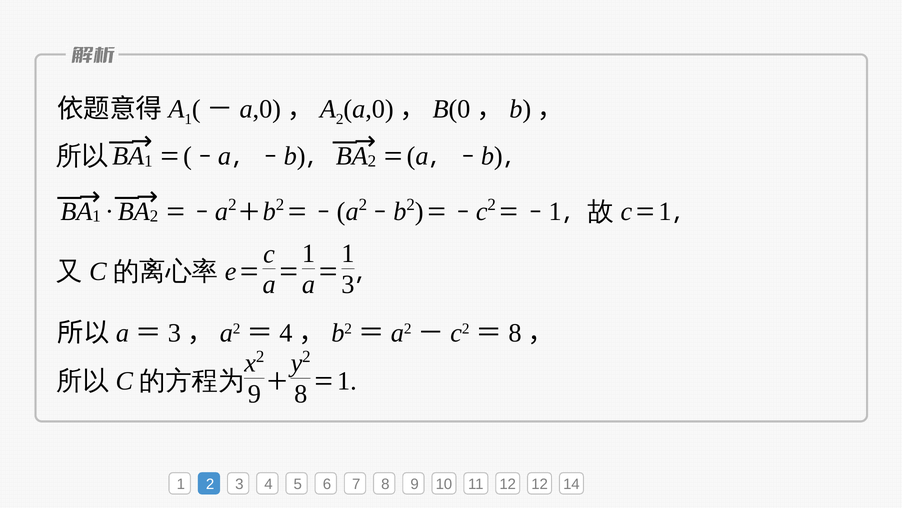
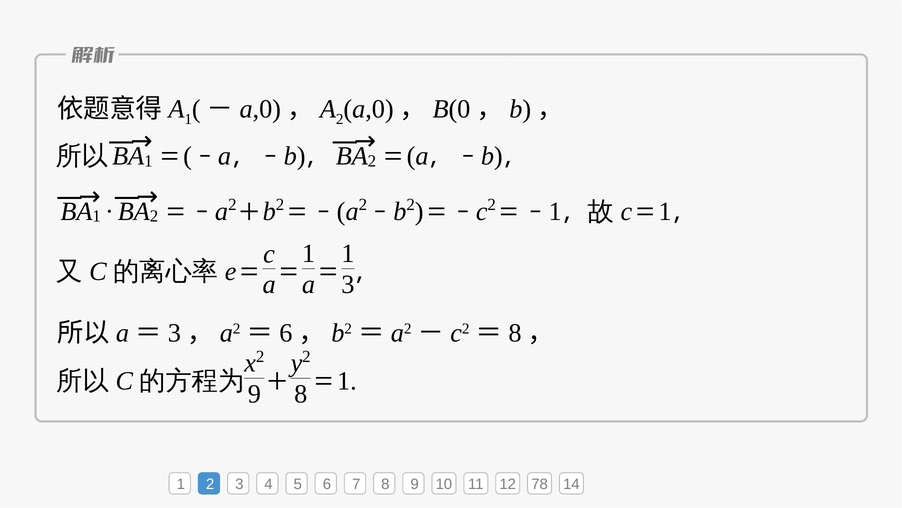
4: 4 -> 6 (286, 332)
12 12: 12 -> 78 (540, 484)
